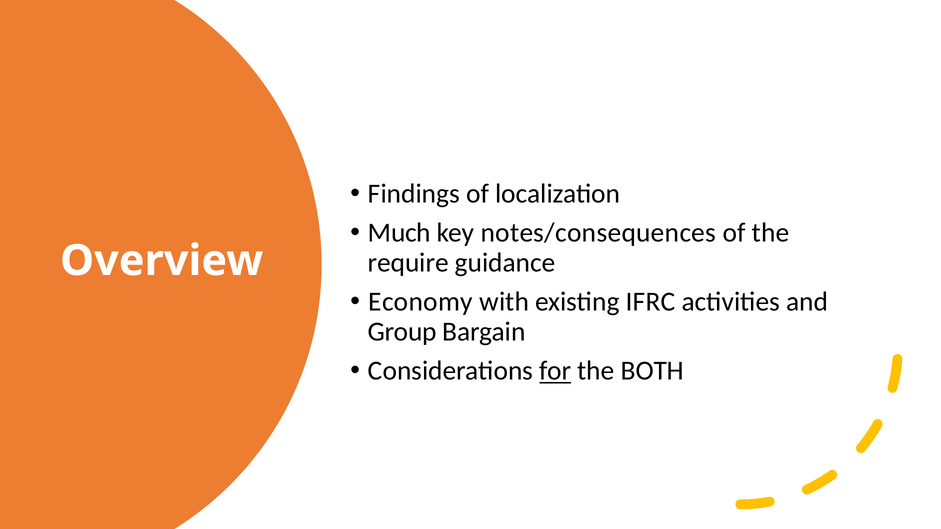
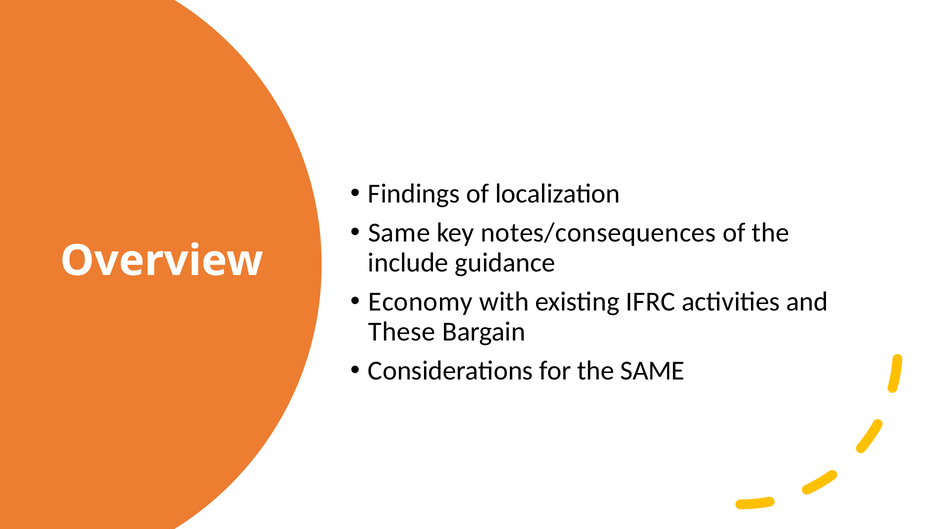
Much: Much -> Same (399, 233)
require: require -> include (408, 263)
Group: Group -> These (402, 332)
for underline: present -> none (555, 371)
the BOTH: BOTH -> SAME (652, 371)
